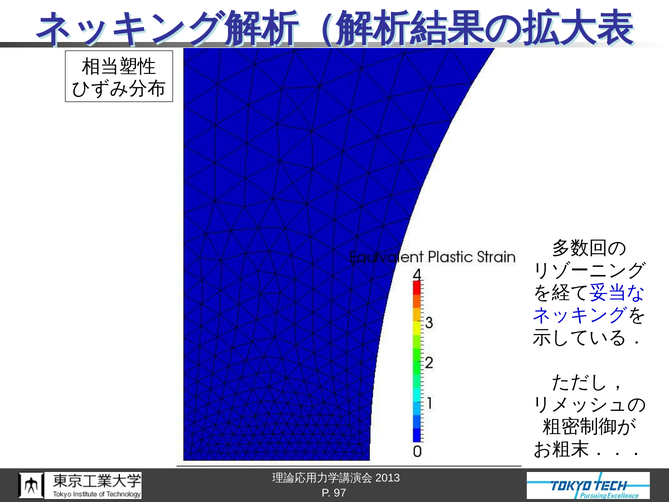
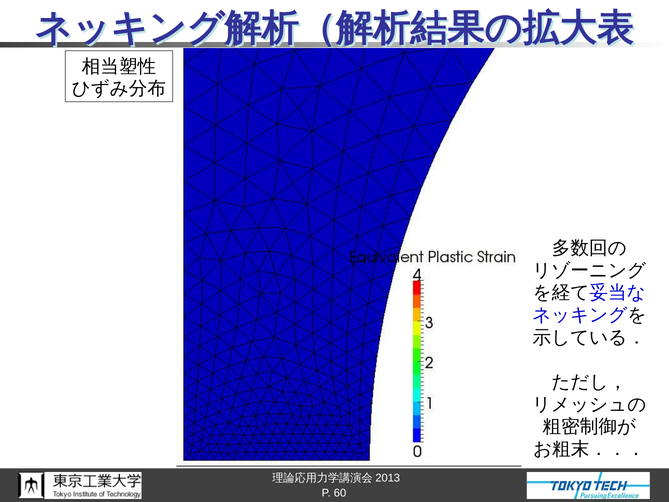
97: 97 -> 60 (340, 493)
